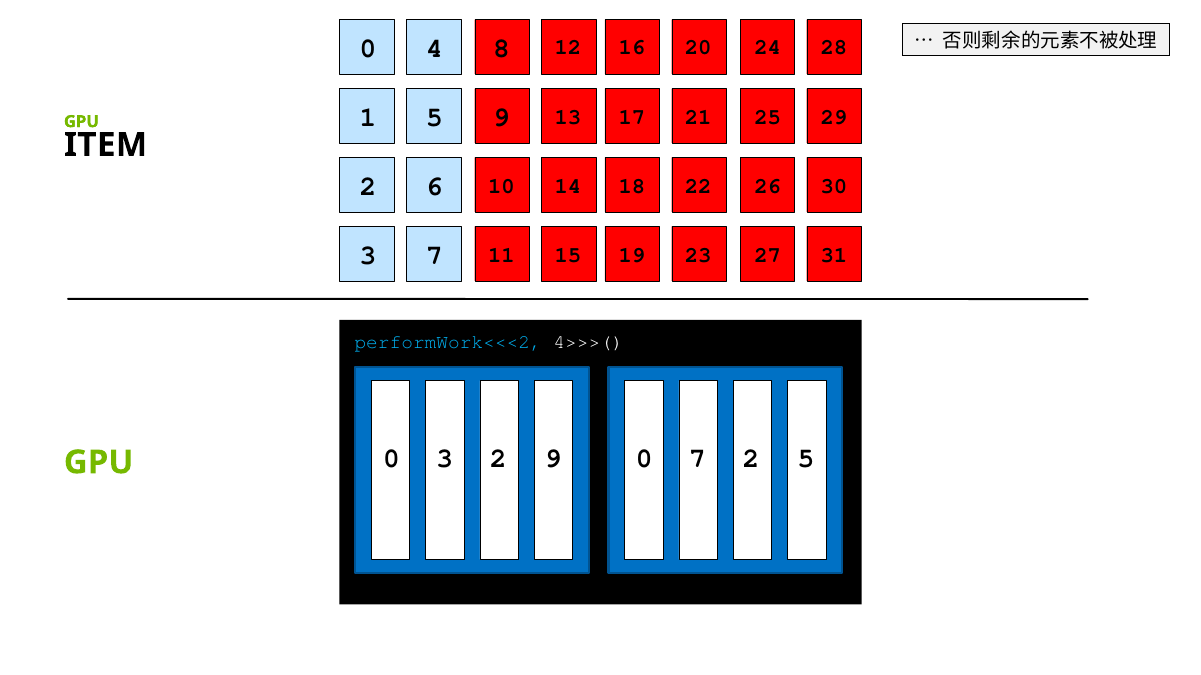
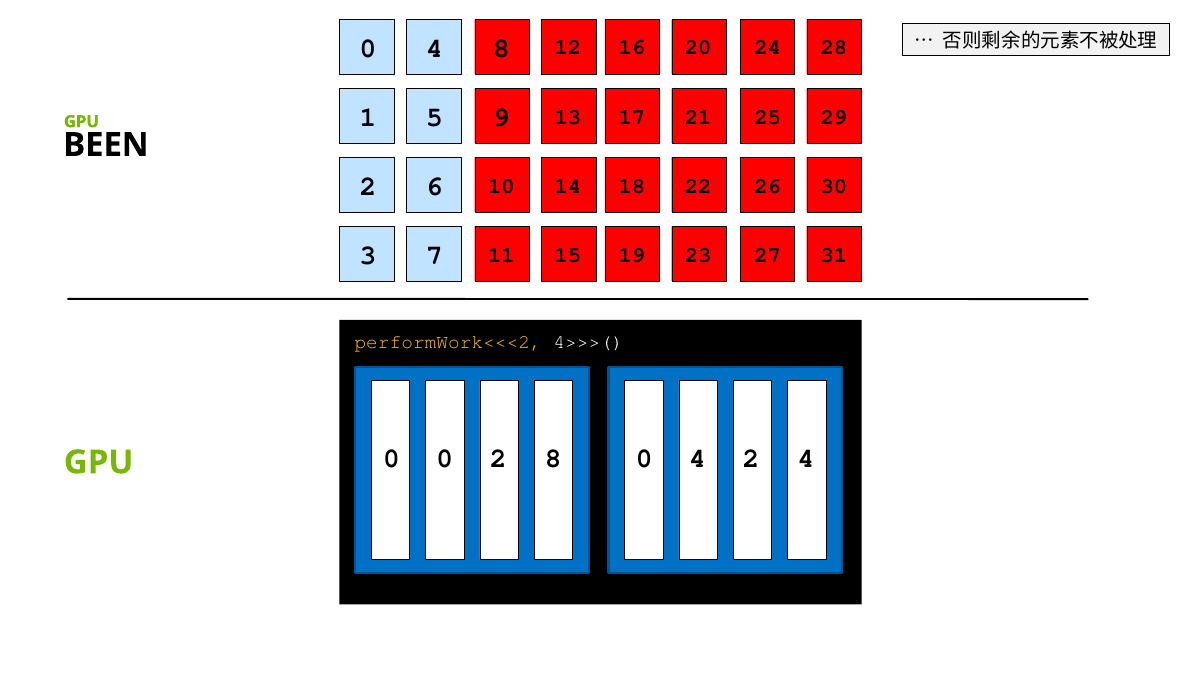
ITEM: ITEM -> BEEN (106, 145)
performWork<<<2 colour: light blue -> yellow (448, 343)
0 3: 3 -> 0 (445, 459)
2 9: 9 -> 8 (553, 459)
0 7: 7 -> 4 (697, 458)
2 5: 5 -> 4 (806, 458)
